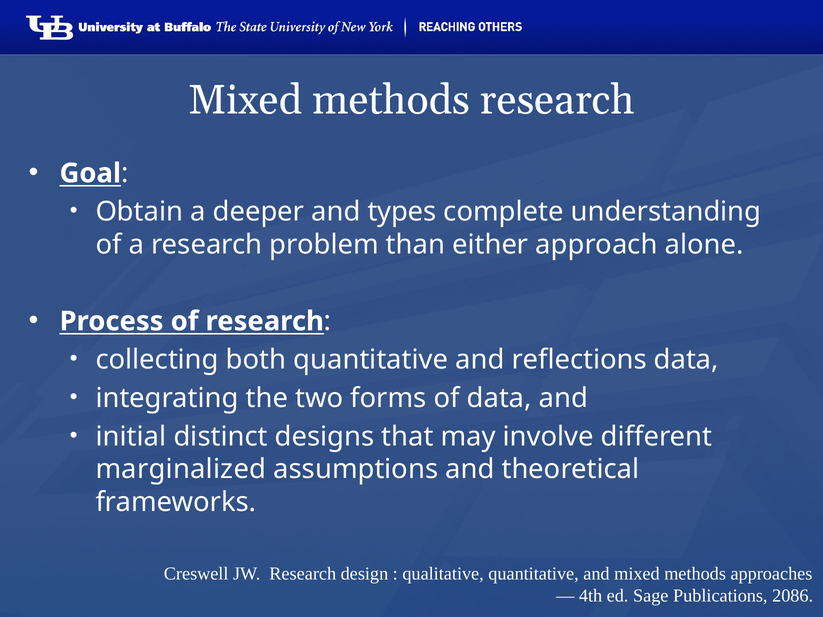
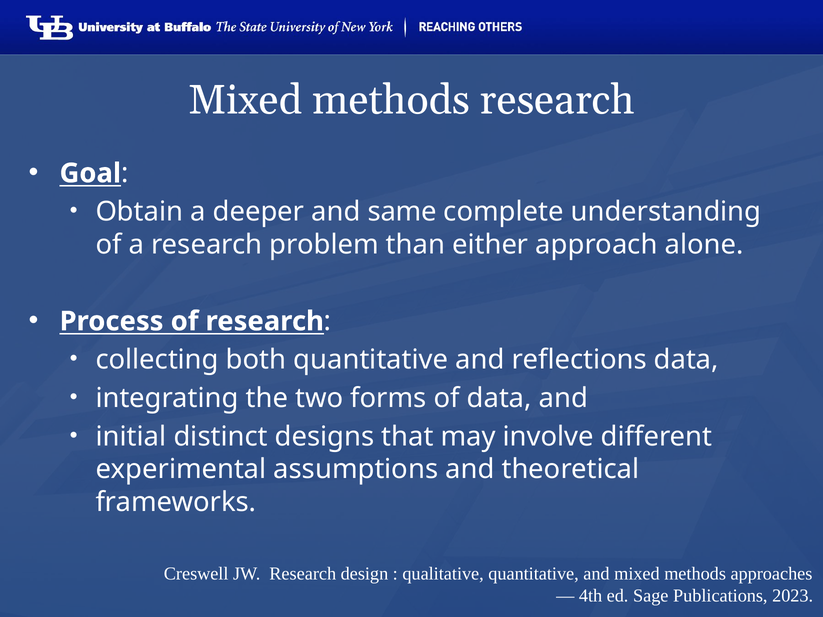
types: types -> same (402, 212)
marginalized: marginalized -> experimental (181, 470)
2086: 2086 -> 2023 (793, 596)
